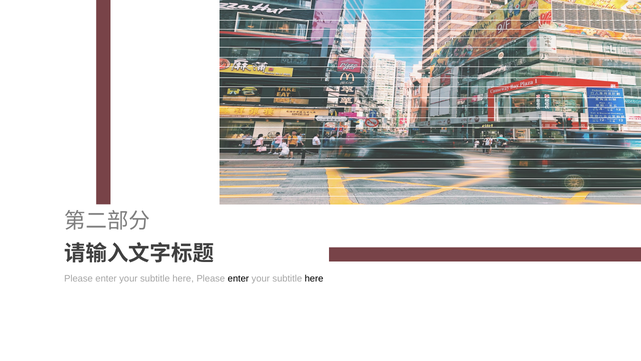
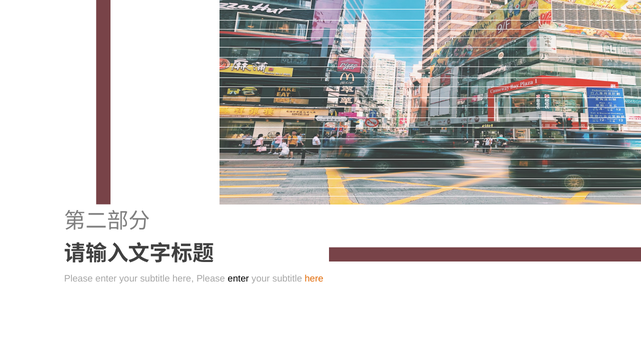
here colour: black -> orange (314, 278)
